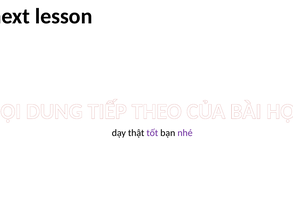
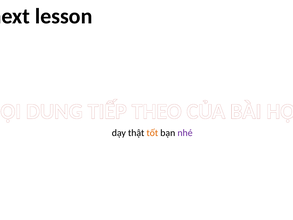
tốt colour: purple -> orange (152, 133)
